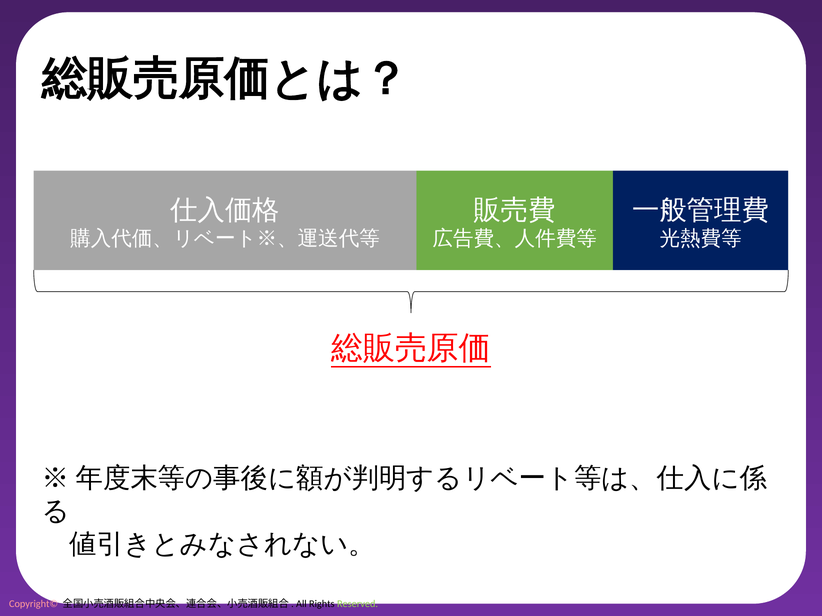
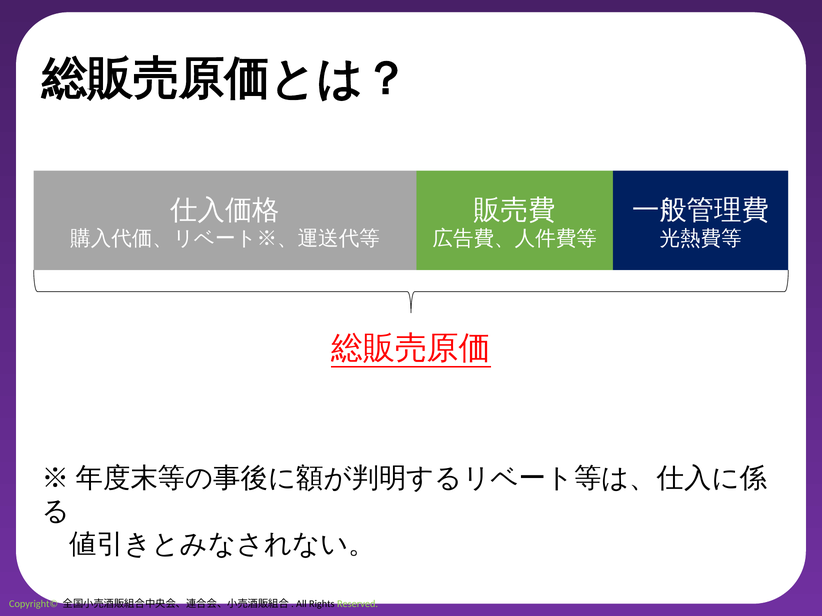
Copyright© colour: pink -> light green (34, 604)
